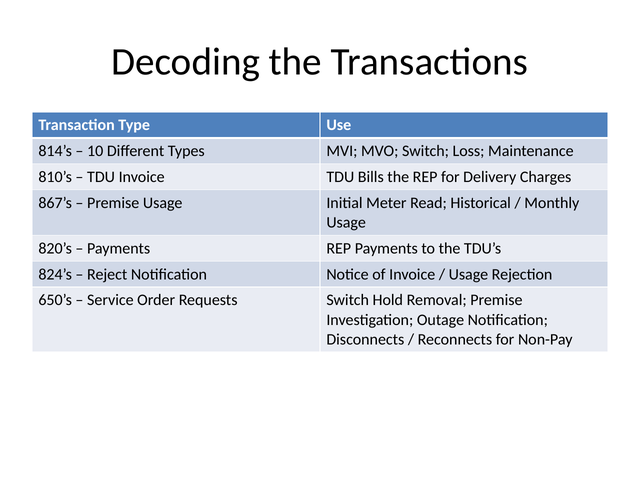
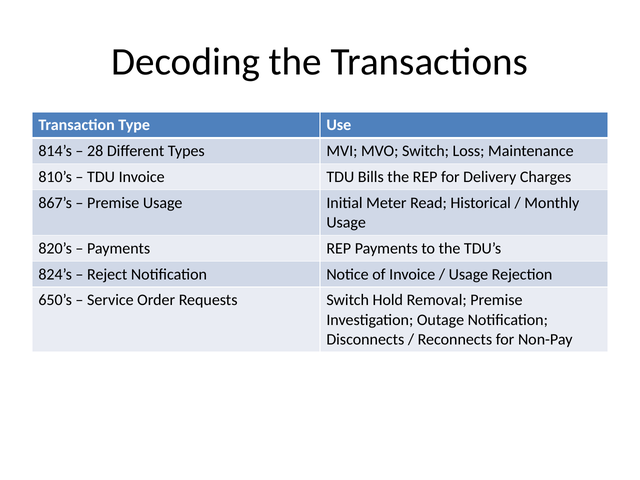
10: 10 -> 28 (95, 151)
